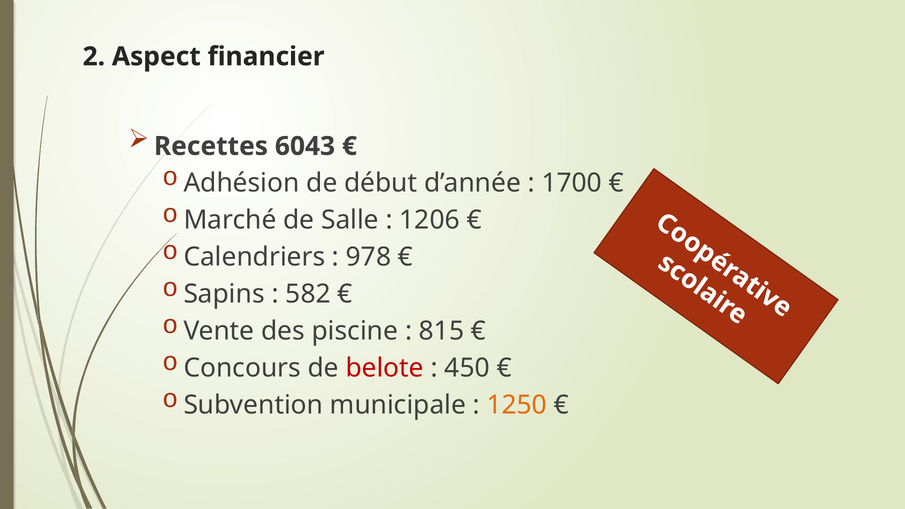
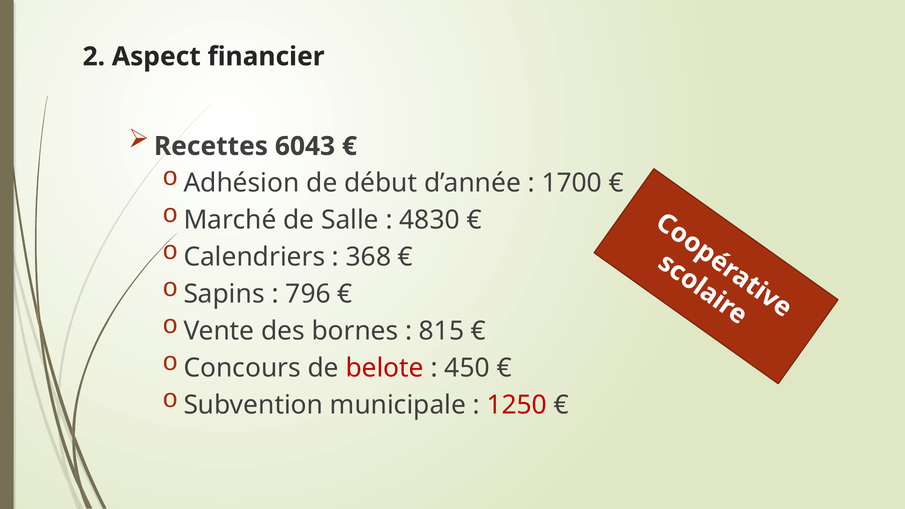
1206: 1206 -> 4830 (430, 220)
978: 978 -> 368 (368, 257)
582: 582 -> 796 (308, 294)
piscine: piscine -> bornes (355, 331)
1250 colour: orange -> red (517, 405)
